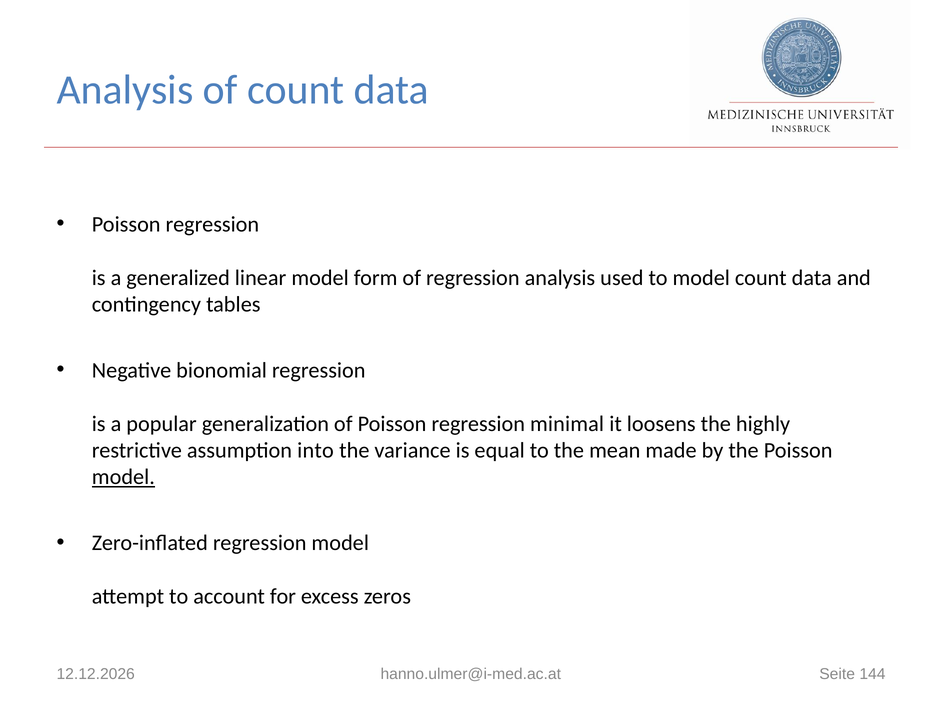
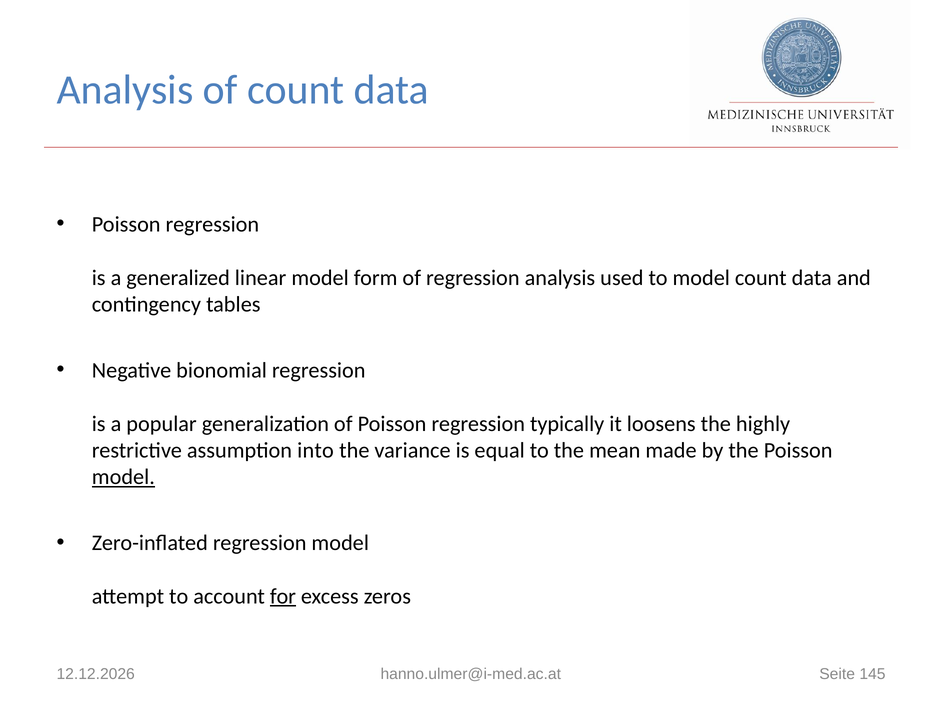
minimal: minimal -> typically (567, 424)
for underline: none -> present (283, 597)
144: 144 -> 145 (872, 675)
